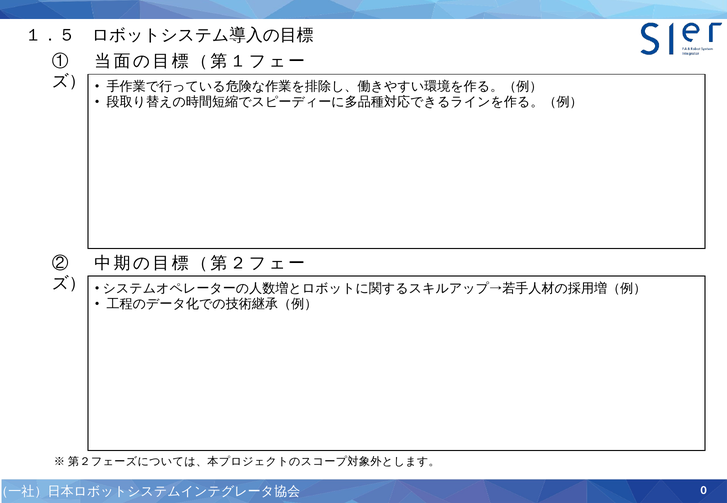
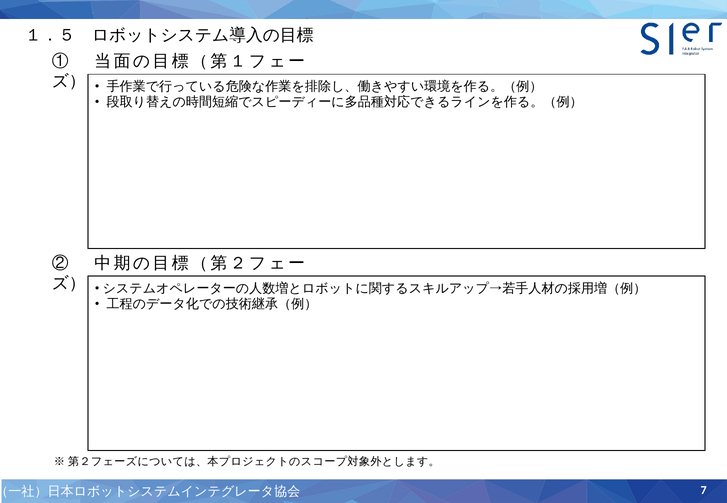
0: 0 -> 7 (704, 490)
